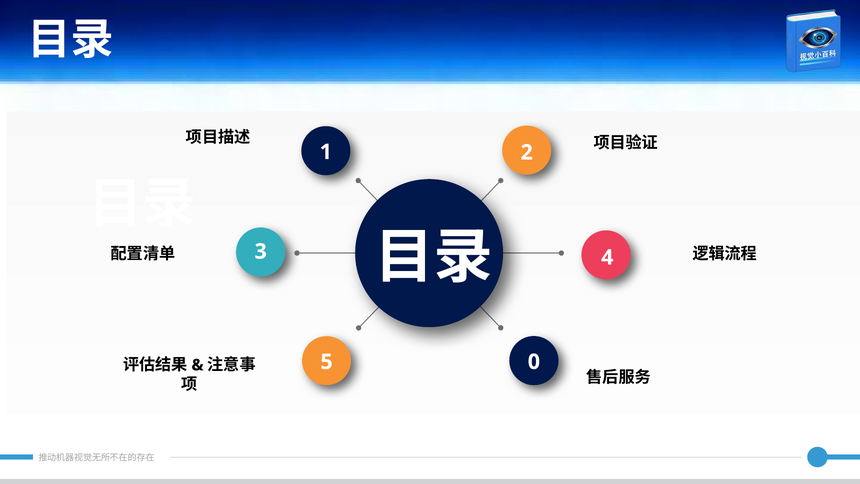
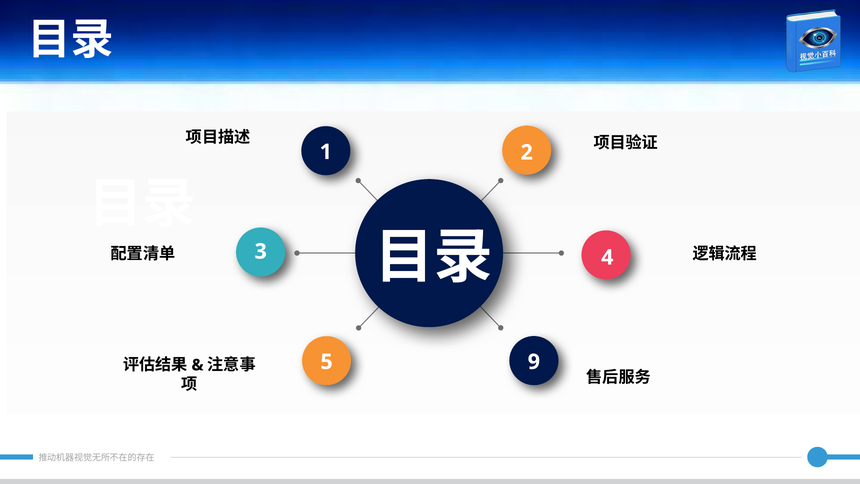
0: 0 -> 9 (534, 362)
